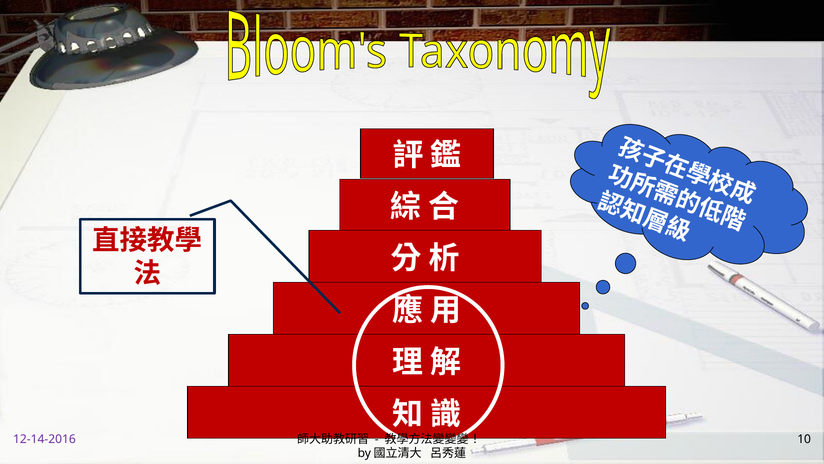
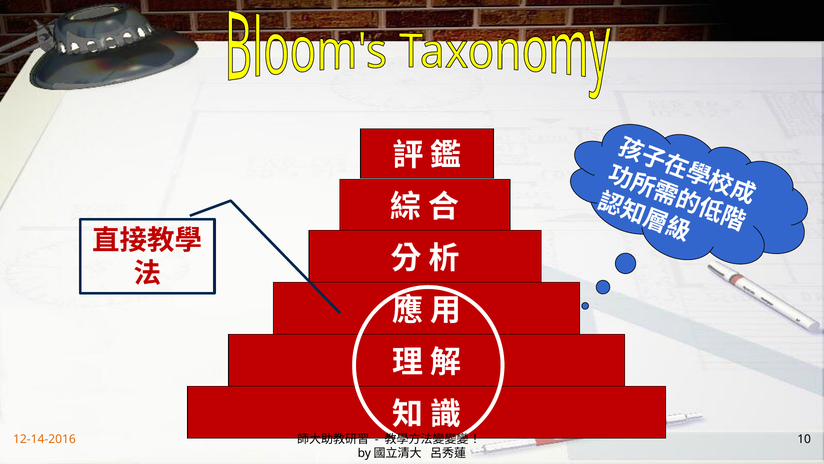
12-14-2016 colour: purple -> orange (44, 439)
